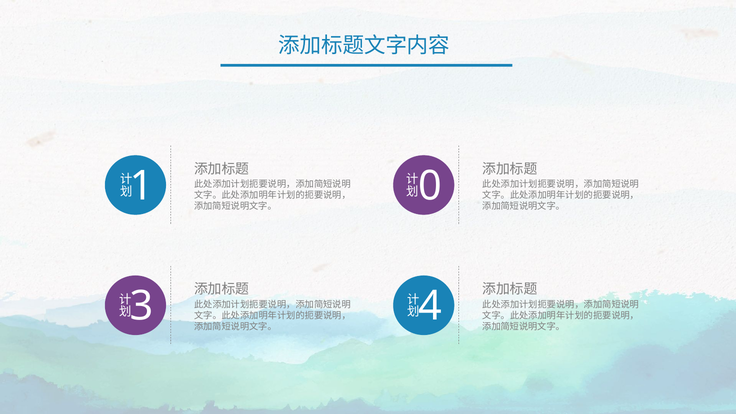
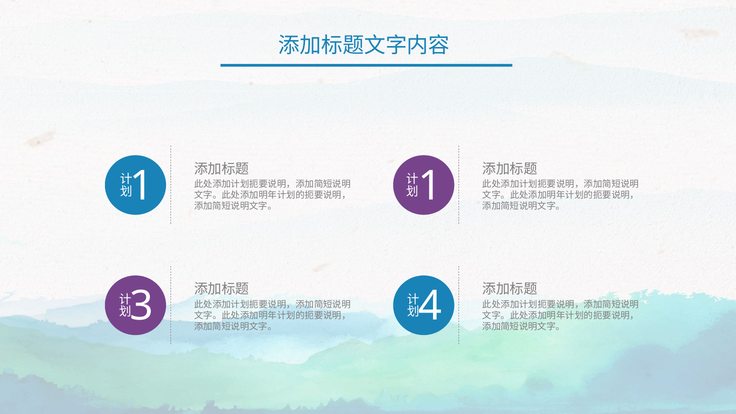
0: 0 -> 1 (430, 186)
